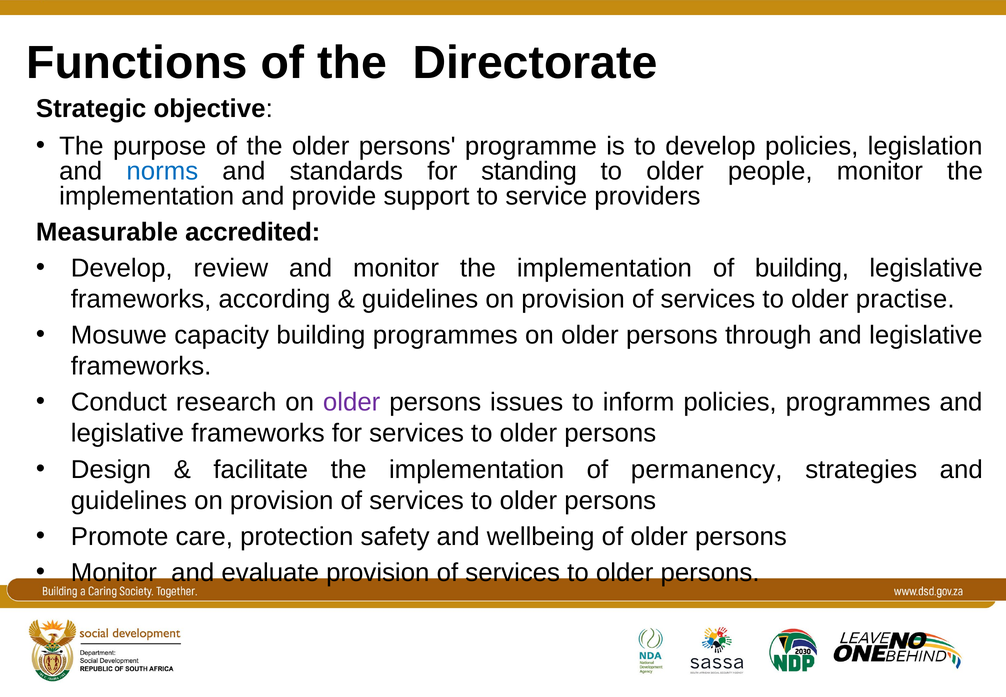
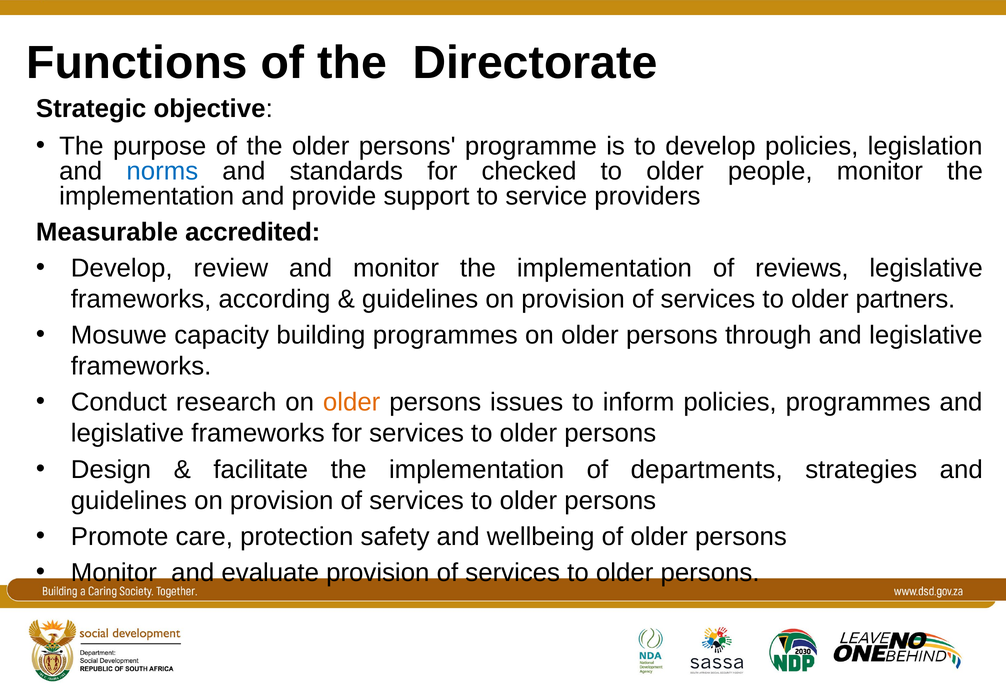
standing: standing -> checked (529, 171)
of building: building -> reviews (802, 268)
practise: practise -> partners (905, 299)
older colour: purple -> orange (352, 402)
permanency: permanency -> departments (707, 469)
